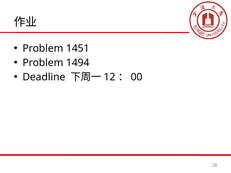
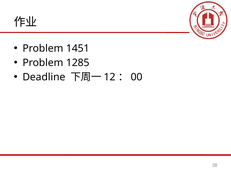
1494: 1494 -> 1285 (78, 63)
